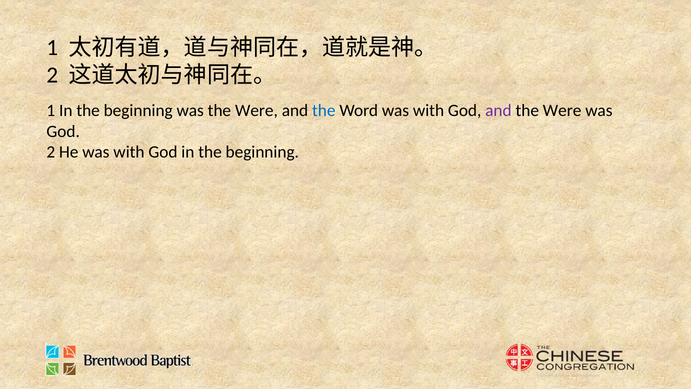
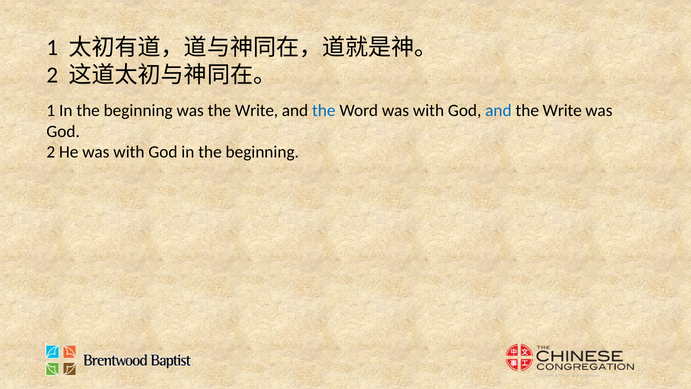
was the Were: Were -> Write (257, 111)
and colour: purple -> blue (498, 111)
Were: Were -> Write (562, 111)
